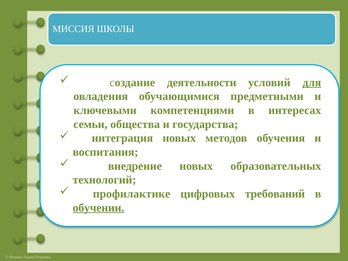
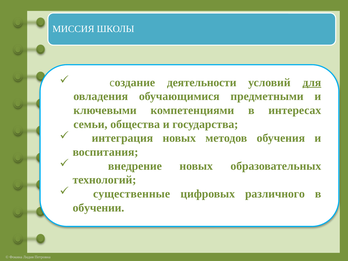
профилактике: профилактике -> существенные (132, 194)
требований: требований -> различного (275, 194)
обучении underline: present -> none (98, 208)
